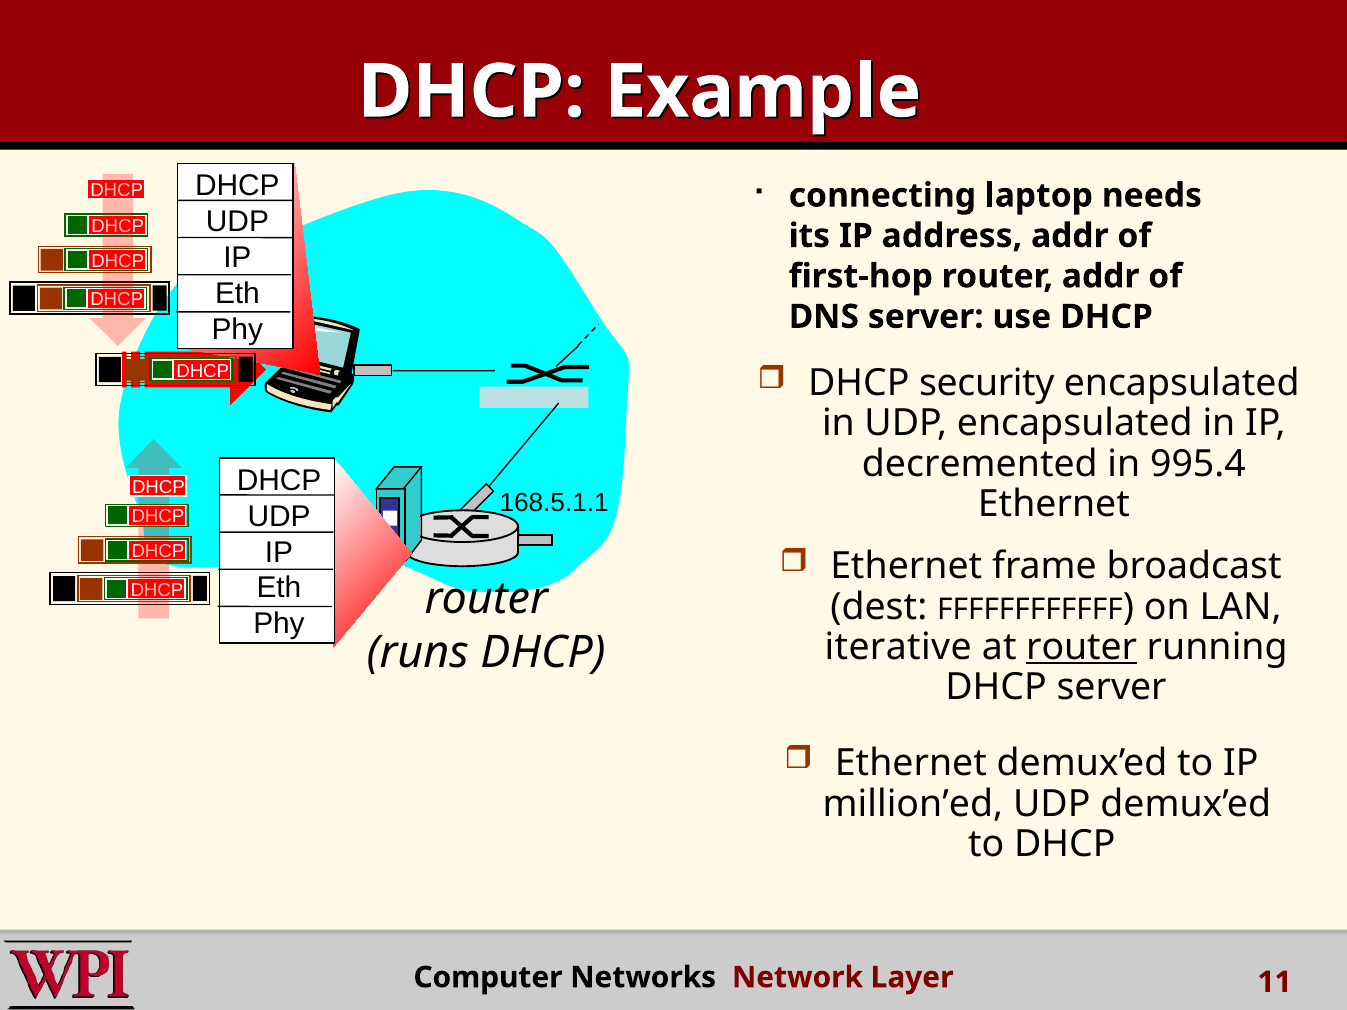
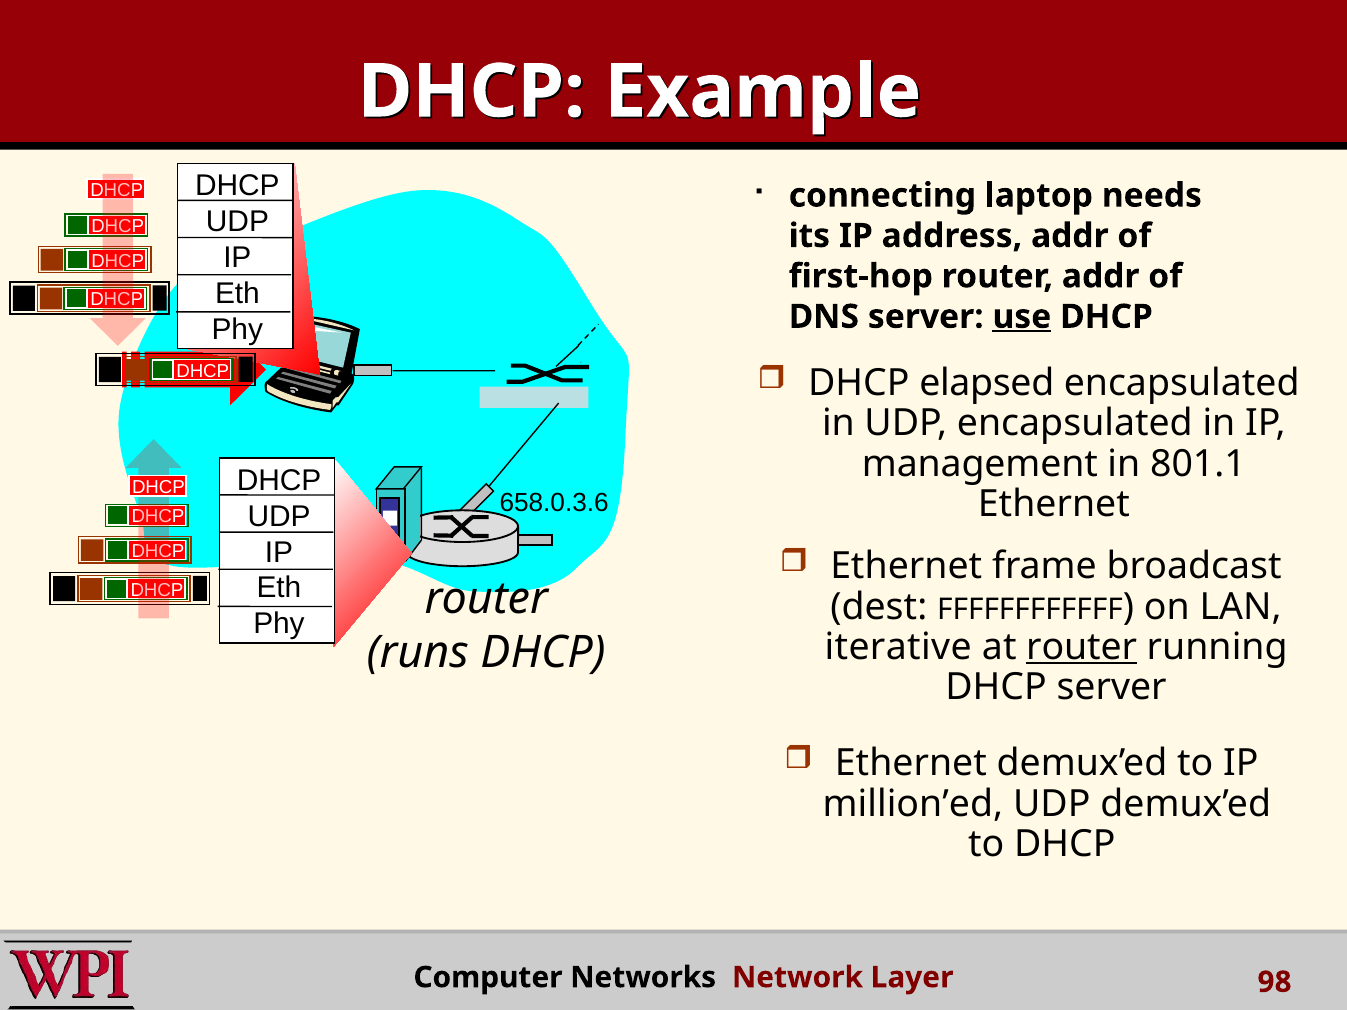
use underline: none -> present (1022, 317)
security: security -> elapsed (987, 383)
decremented: decremented -> management (980, 464)
995.4: 995.4 -> 801.1 (1198, 464)
168.5.1.1: 168.5.1.1 -> 658.0.3.6 (554, 503)
11: 11 -> 98 (1275, 982)
